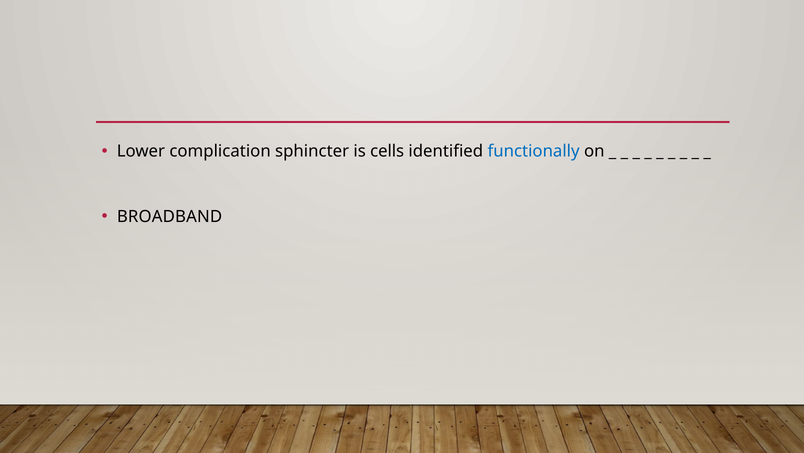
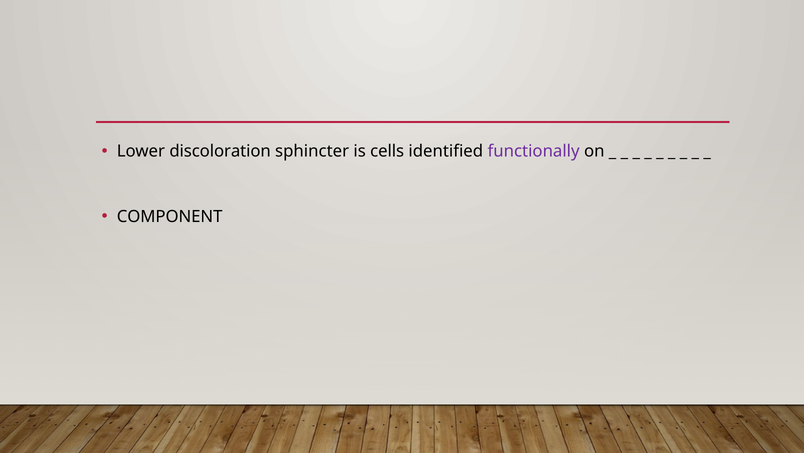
complication: complication -> discoloration (220, 151)
functionally colour: blue -> purple (534, 151)
BROADBAND: BROADBAND -> COMPONENT (170, 216)
